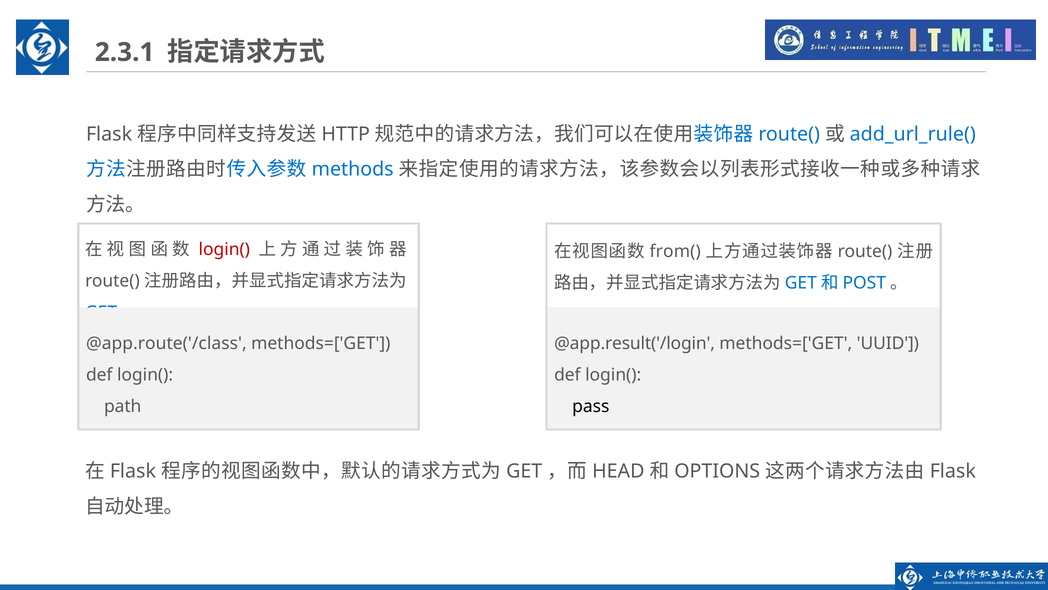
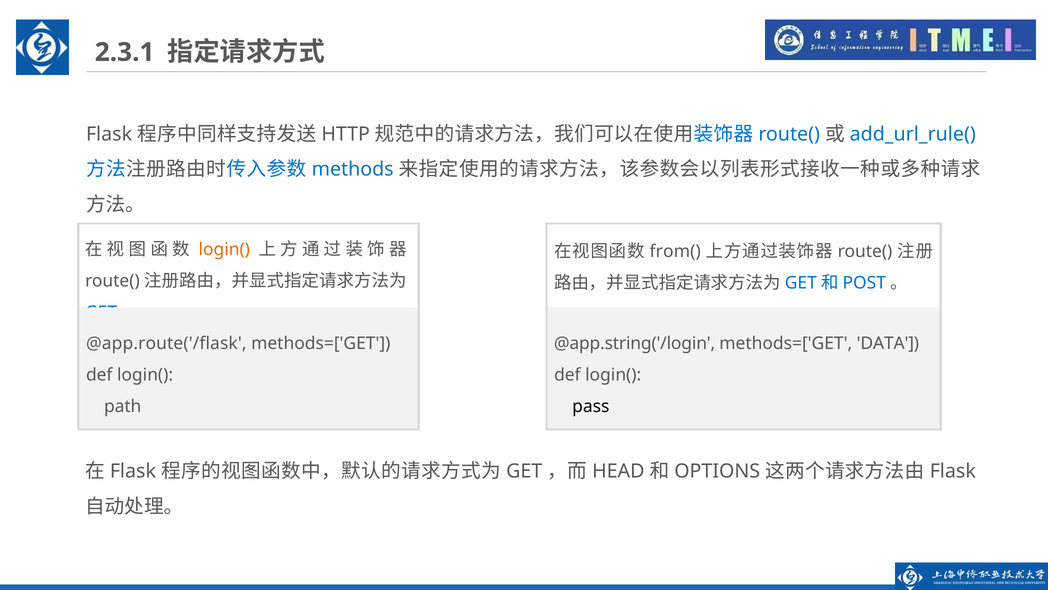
login( colour: red -> orange (224, 249)
@app.result('/login: @app.result('/login -> @app.string('/login (635, 343)
UUID: UUID -> DATA (888, 343)
@app.route('/class: @app.route('/class -> @app.route('/flask (166, 344)
